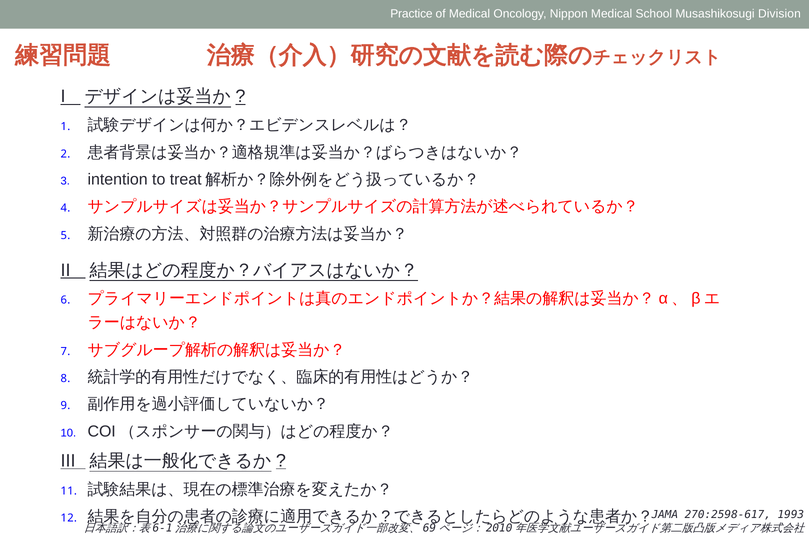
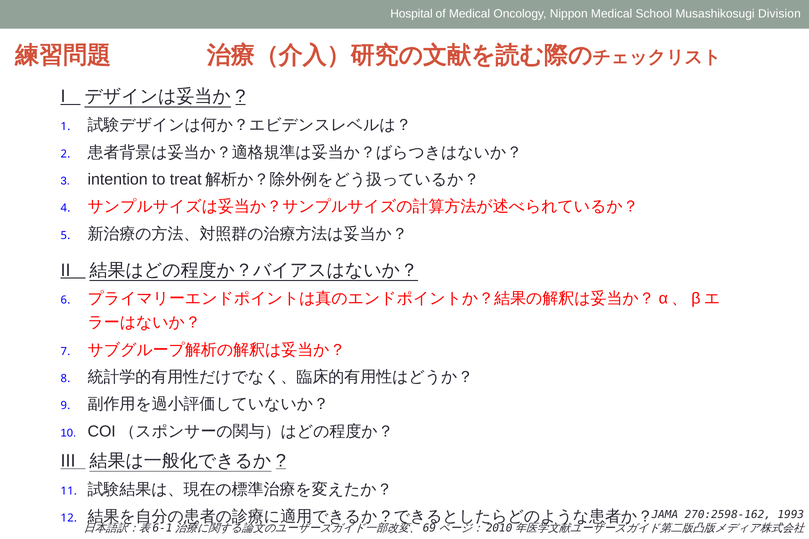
Practice: Practice -> Hospital (411, 14)
270:2598-617: 270:2598-617 -> 270:2598-162 (728, 515)
